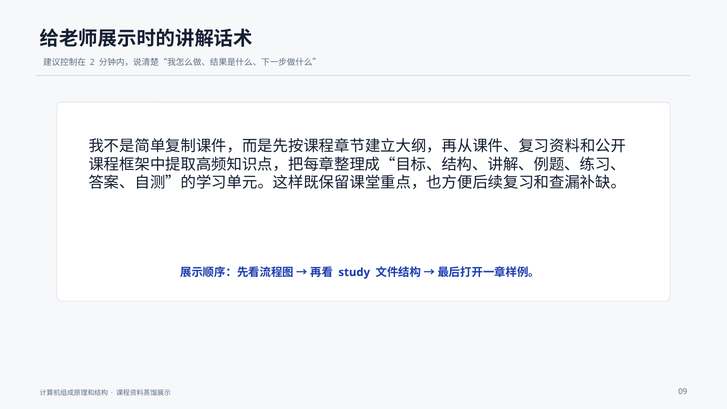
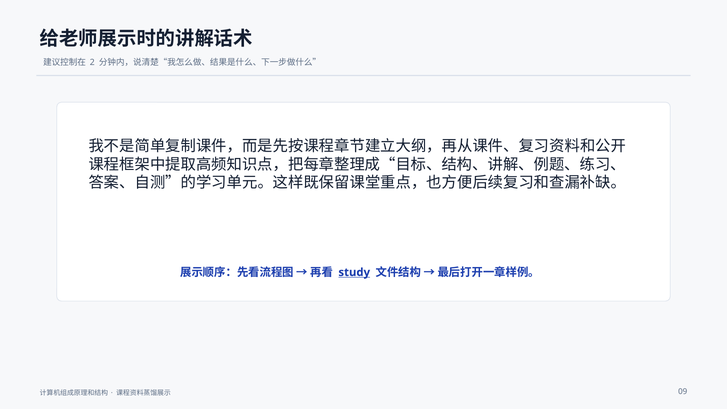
study underline: none -> present (354, 272)
